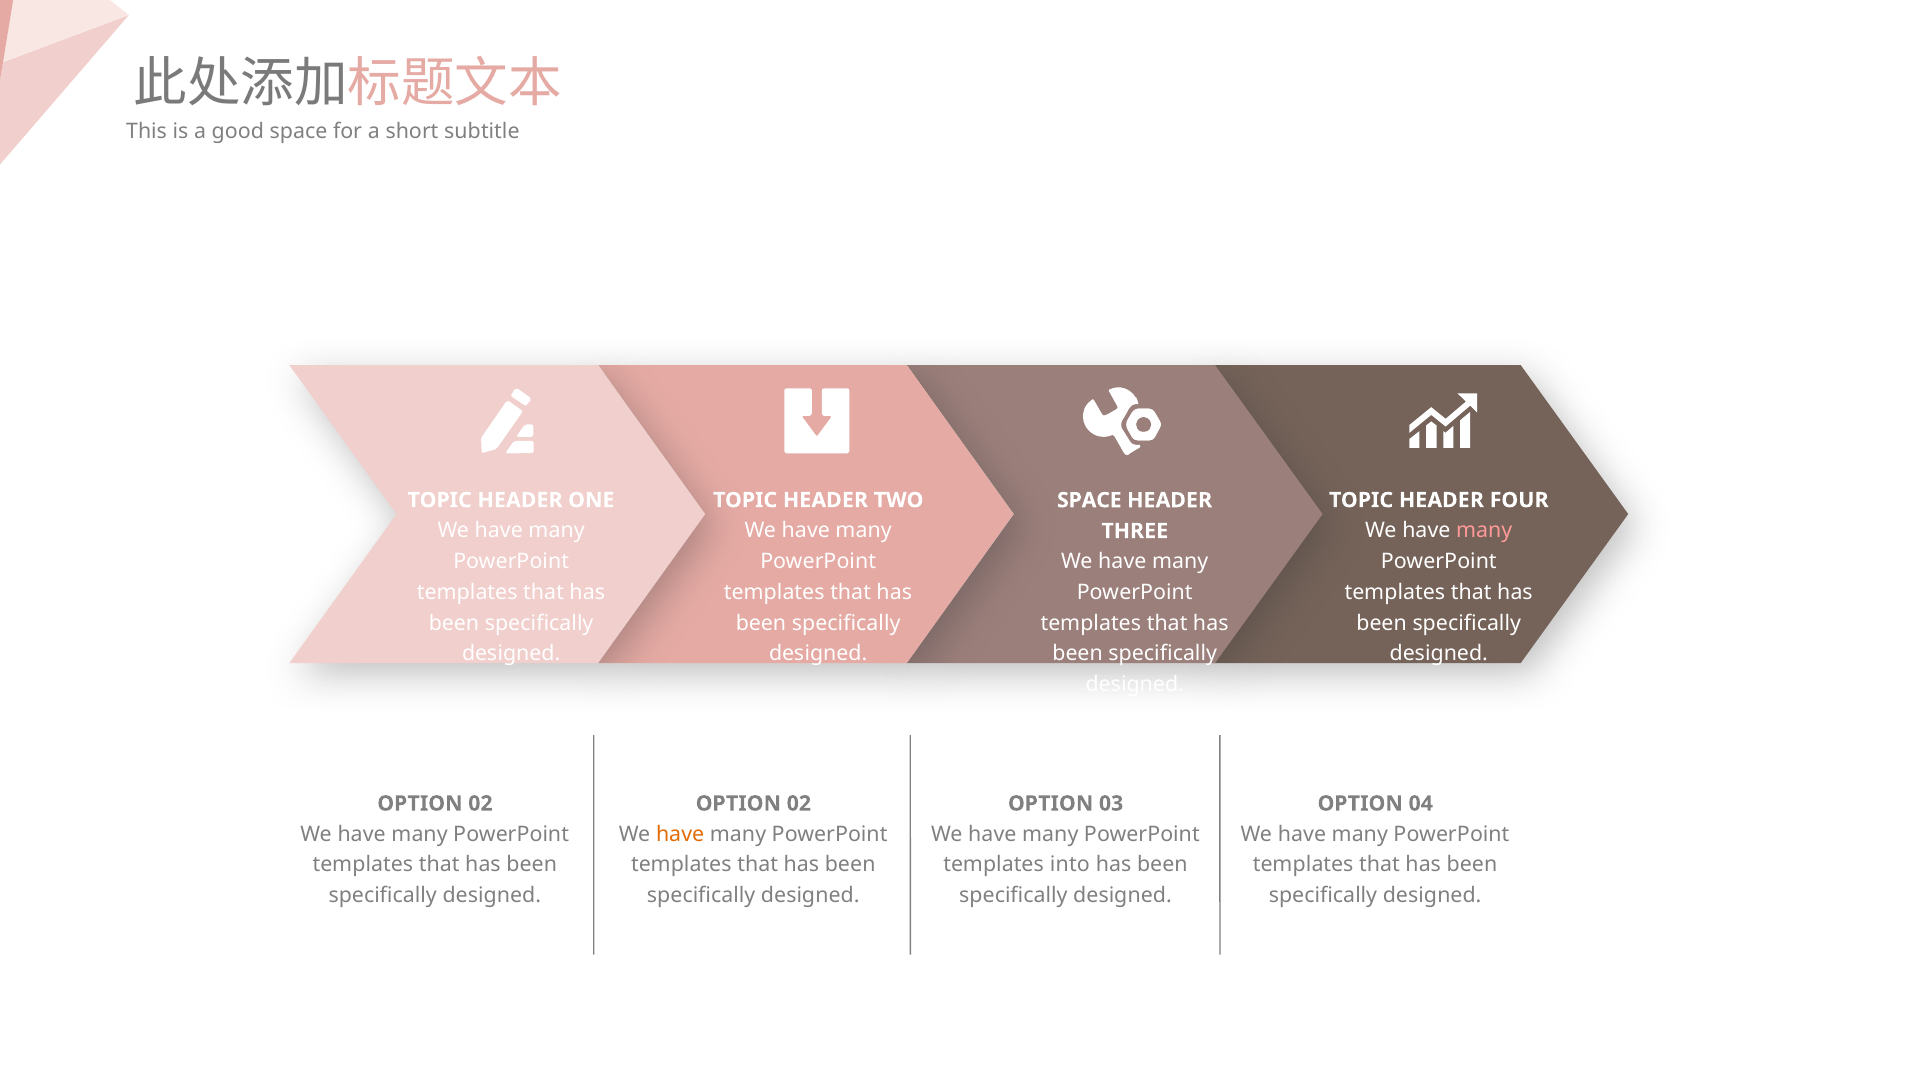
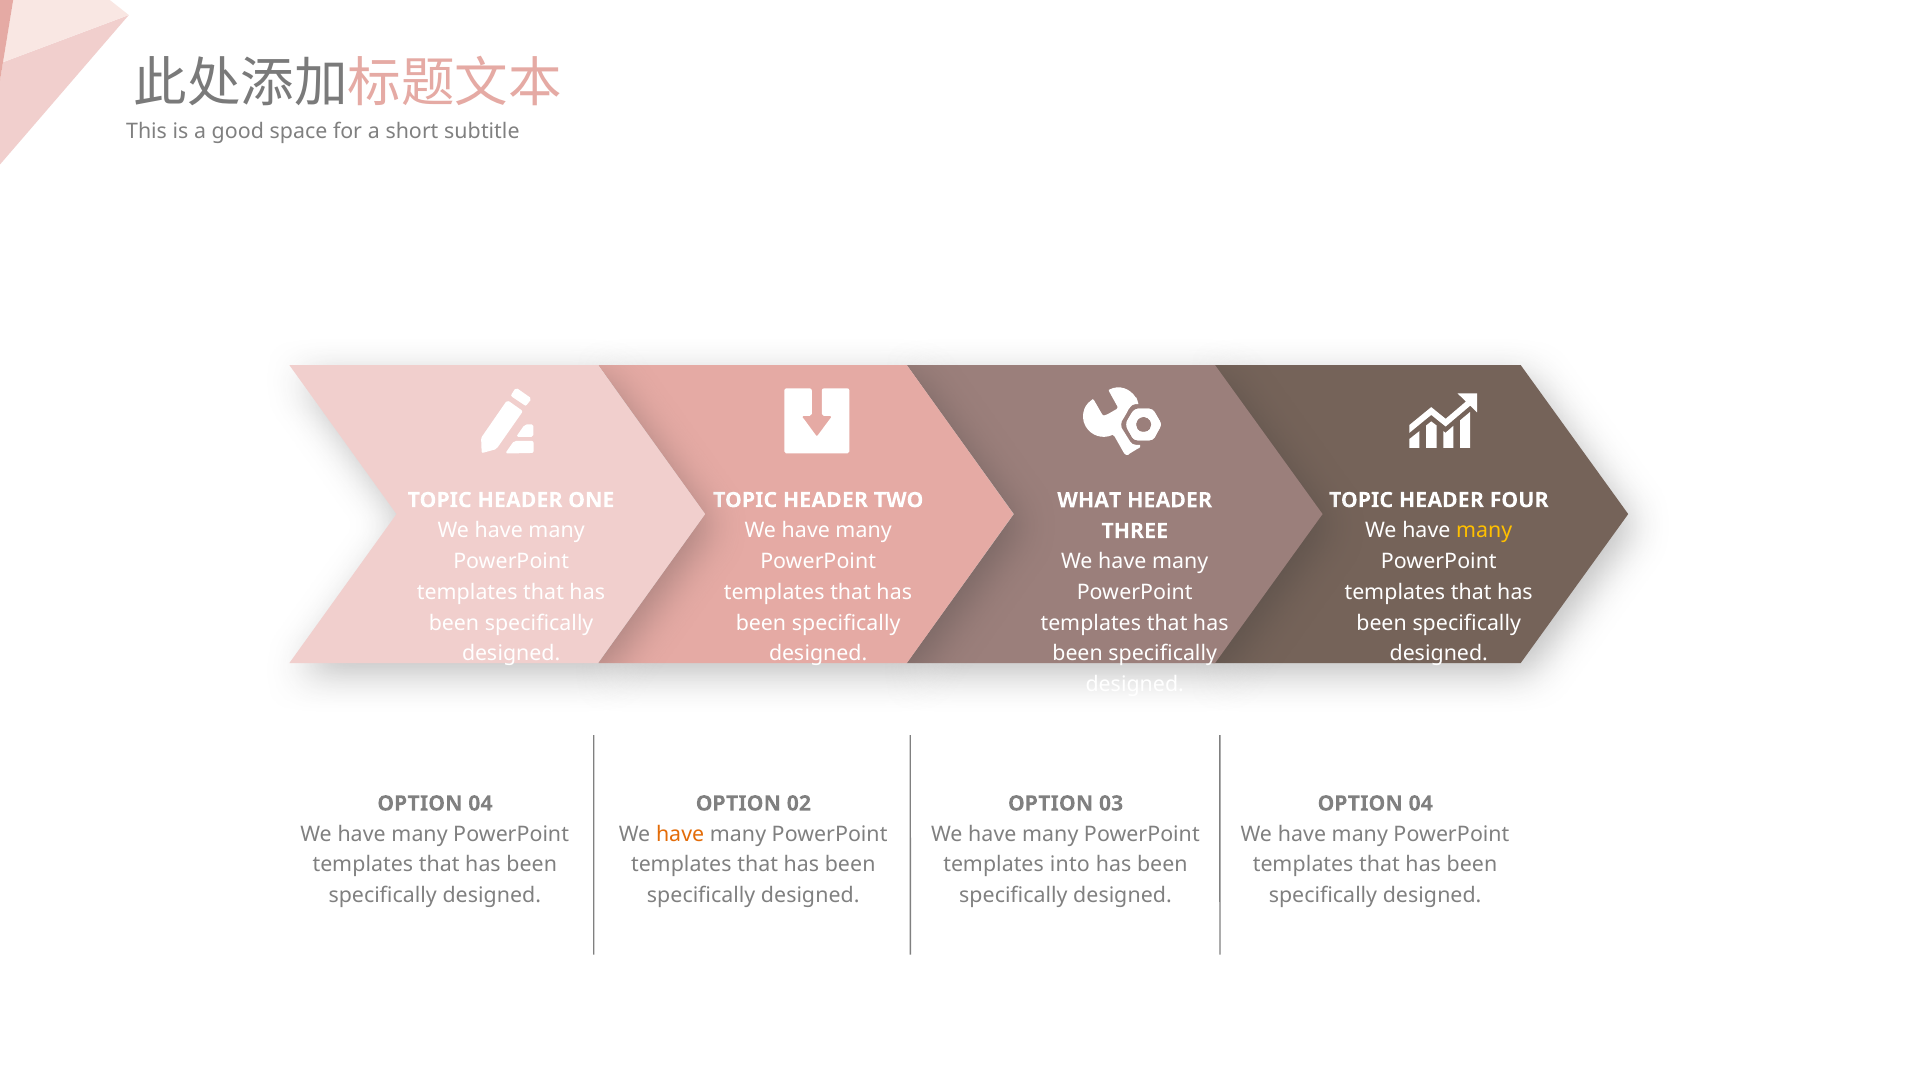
SPACE: SPACE -> WHAT (1089, 500)
many colour: pink -> yellow (1484, 531)
02: 02 -> 04 (480, 803)
